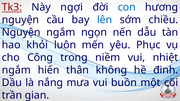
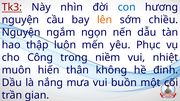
ngợi: ngợi -> nhìn (72, 7)
lên colour: blue -> orange (105, 20)
khỏi: khỏi -> thập (37, 45)
ngắm: ngắm -> muôn (16, 70)
